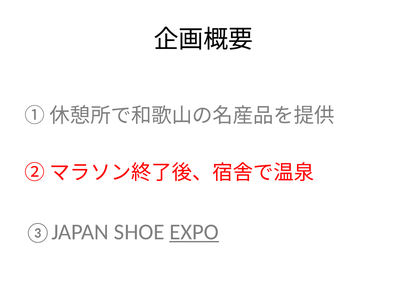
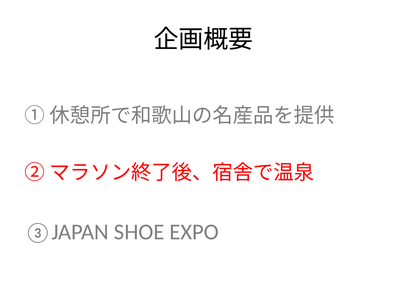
EXPO underline: present -> none (194, 231)
